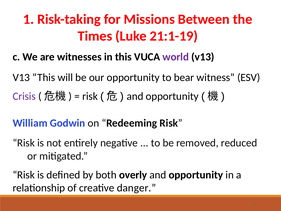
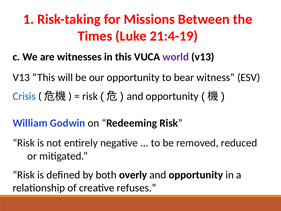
21:1-19: 21:1-19 -> 21:4-19 (174, 36)
Crisis colour: purple -> blue (24, 96)
danger: danger -> refuses (136, 188)
